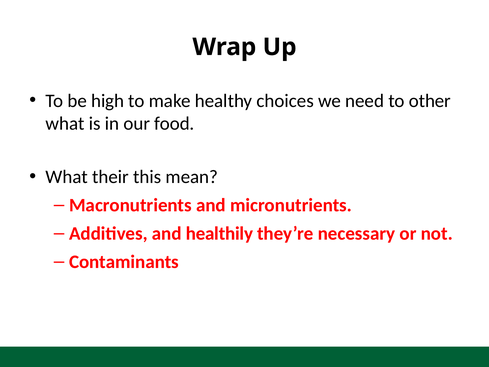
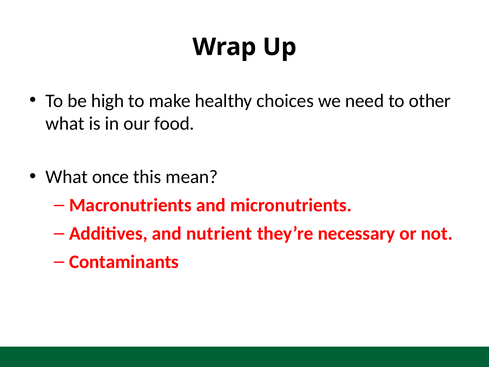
their: their -> once (111, 177)
healthily: healthily -> nutrient (219, 233)
